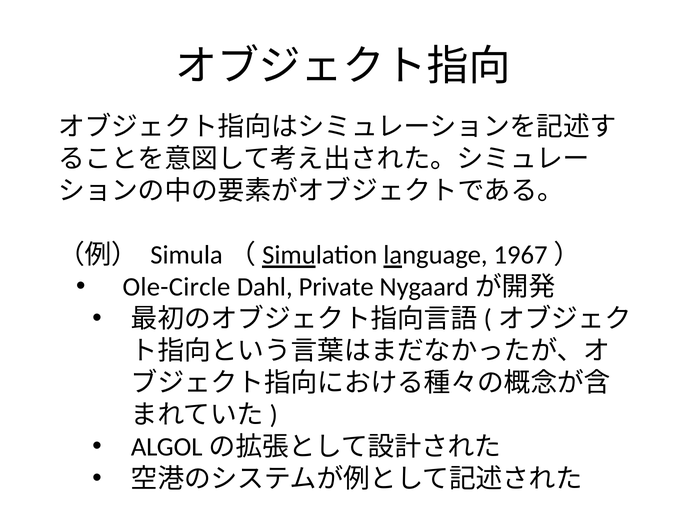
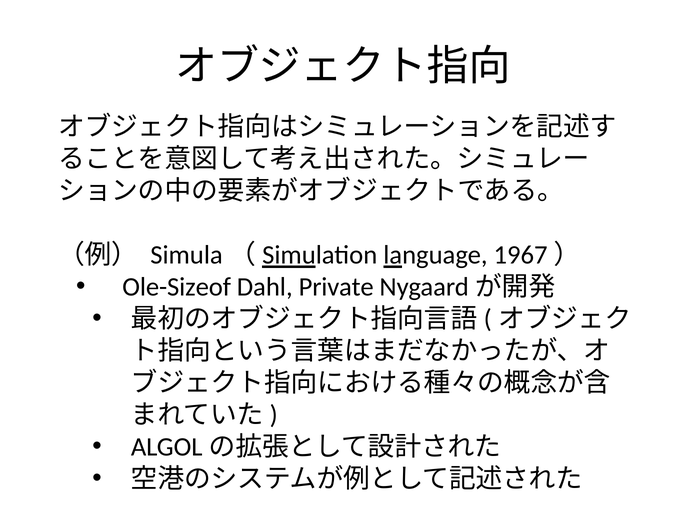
Ole-Circle: Ole-Circle -> Ole-Sizeof (177, 287)
